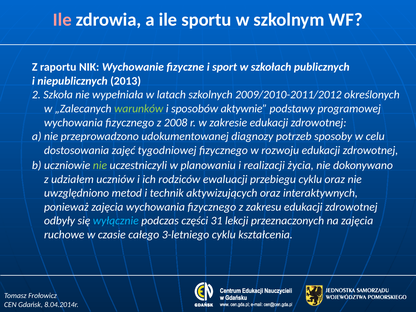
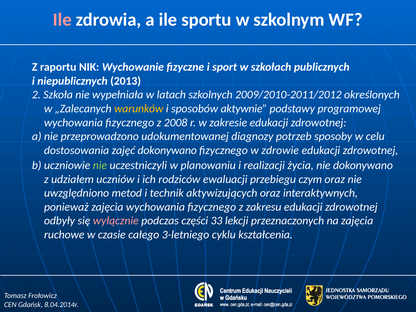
warunków colour: light green -> yellow (139, 109)
zajęć tygodniowej: tygodniowej -> dokonywano (167, 150)
rozwoju: rozwoju -> zdrowie (280, 150)
przebiegu cyklu: cyklu -> czym (310, 179)
wyłącznie colour: light blue -> pink (116, 221)
31: 31 -> 33 (217, 221)
